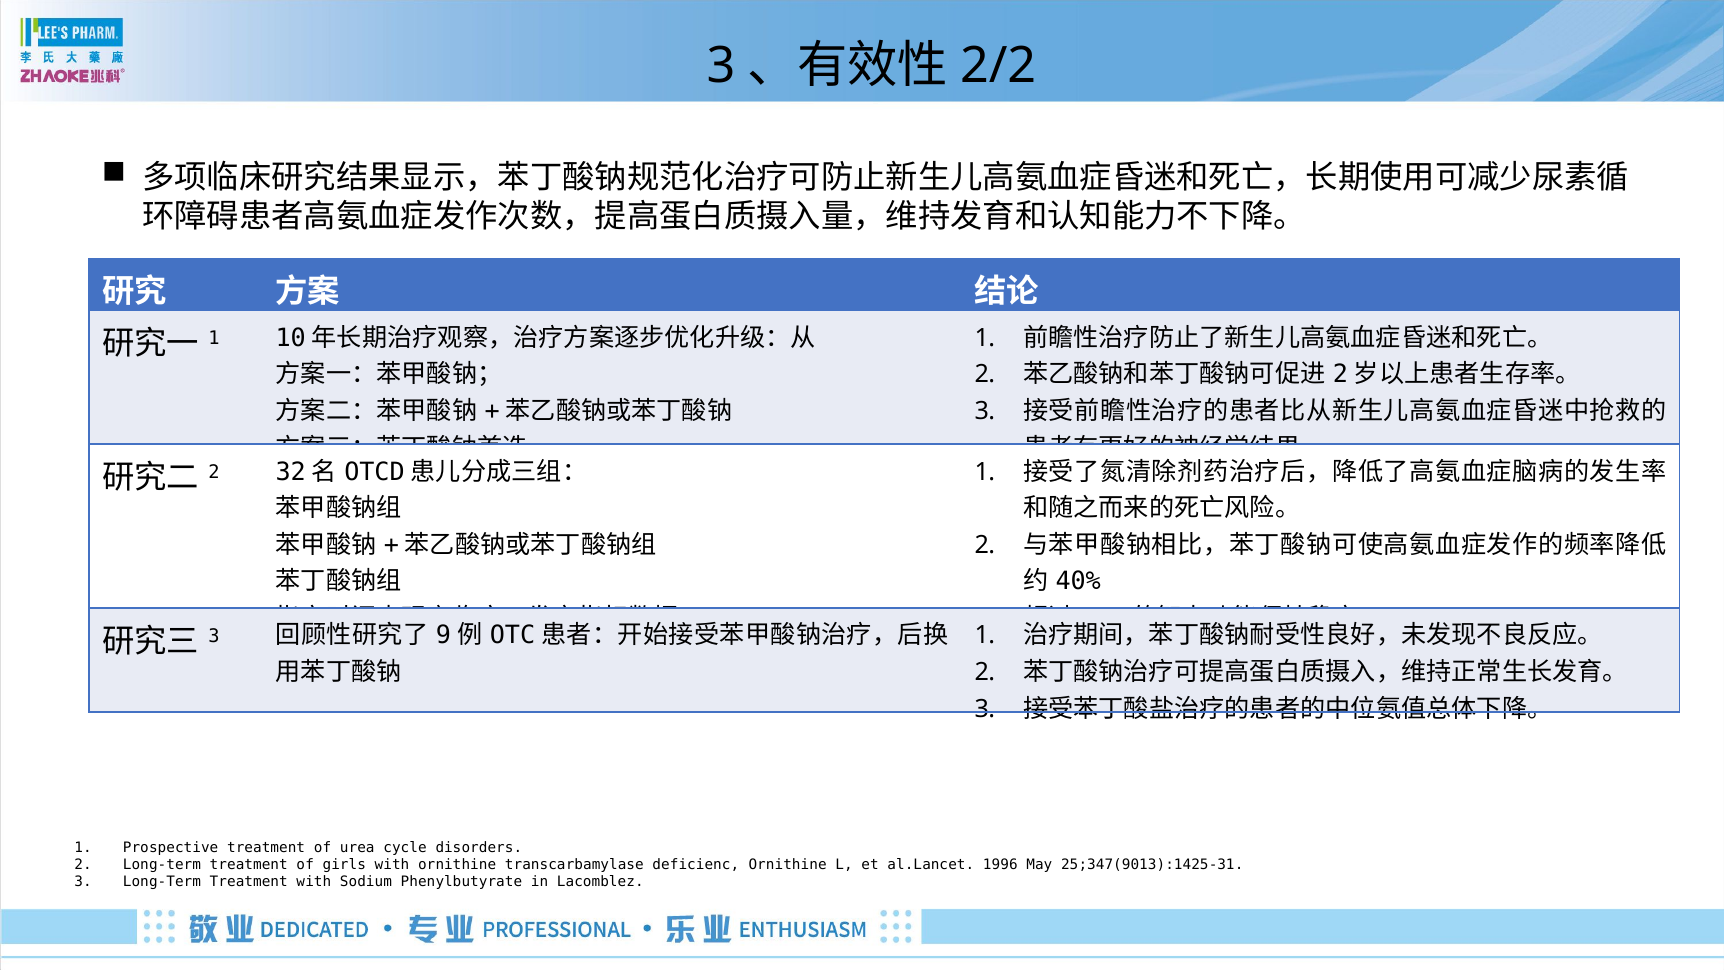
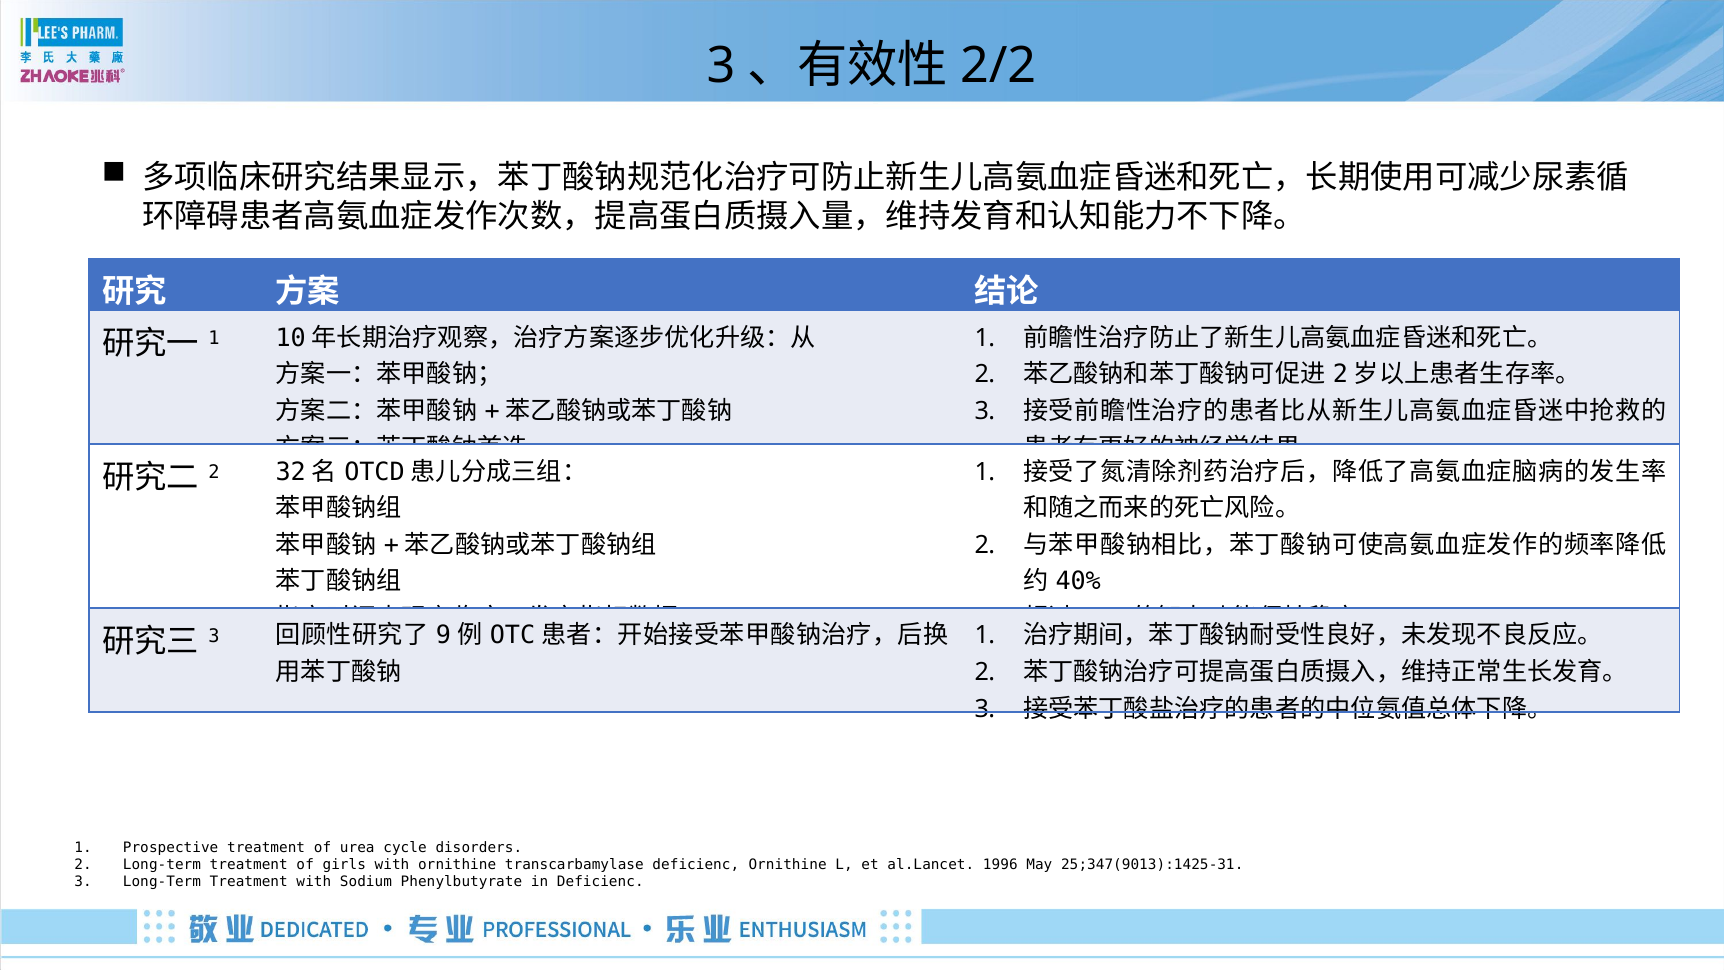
in Lacomblez: Lacomblez -> Deficienc (600, 882)
